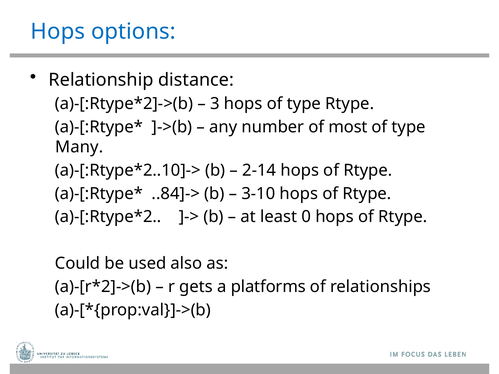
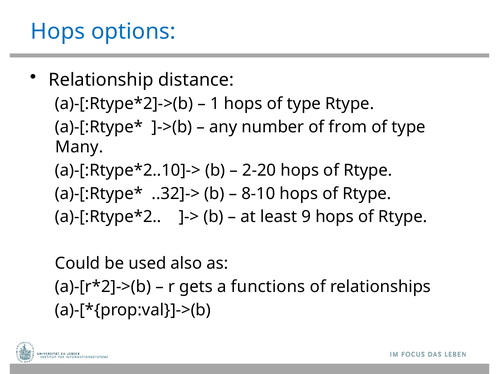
3: 3 -> 1 (215, 104)
most: most -> from (348, 127)
2-14: 2-14 -> 2-20 (259, 170)
..84]->: ..84]-> -> ..32]-> (176, 194)
3-10: 3-10 -> 8-10 (258, 194)
0: 0 -> 9 (306, 217)
platforms: platforms -> functions (268, 287)
